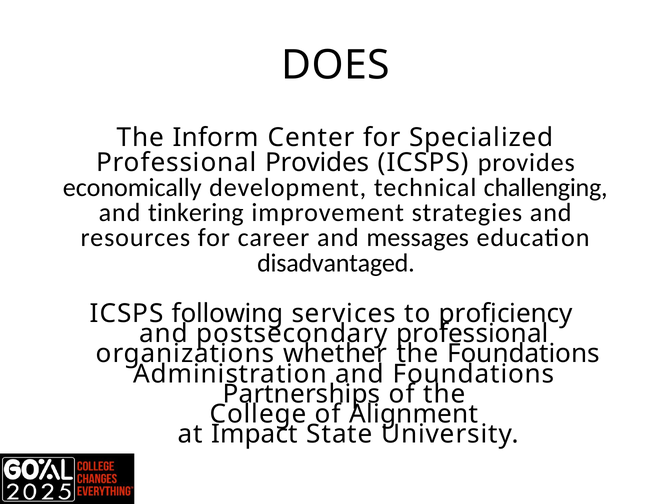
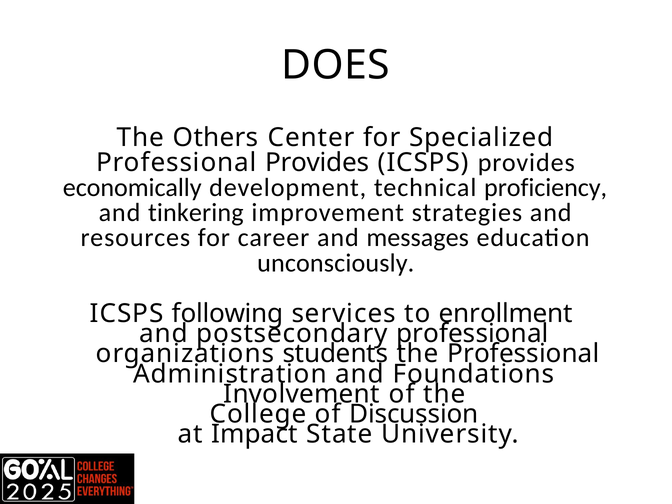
Inform: Inform -> Others (216, 137)
challenging: challenging -> proficiency (546, 188)
disadvantaged: disadvantaged -> unconsciously (336, 263)
proficiency: proficiency -> enrollment (506, 314)
whether: whether -> students (335, 354)
the Foundations: Foundations -> Professional (523, 354)
Partnerships: Partnerships -> Involvement (302, 394)
Alignment: Alignment -> Discussion (414, 414)
